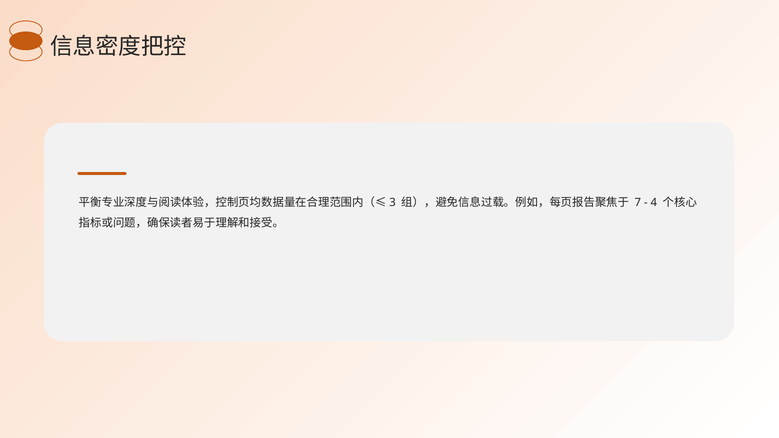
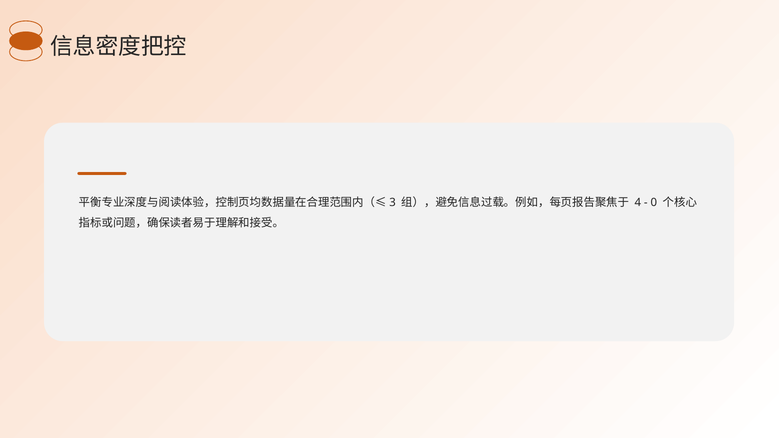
7: 7 -> 4 (638, 203)
4: 4 -> 0 (654, 203)
